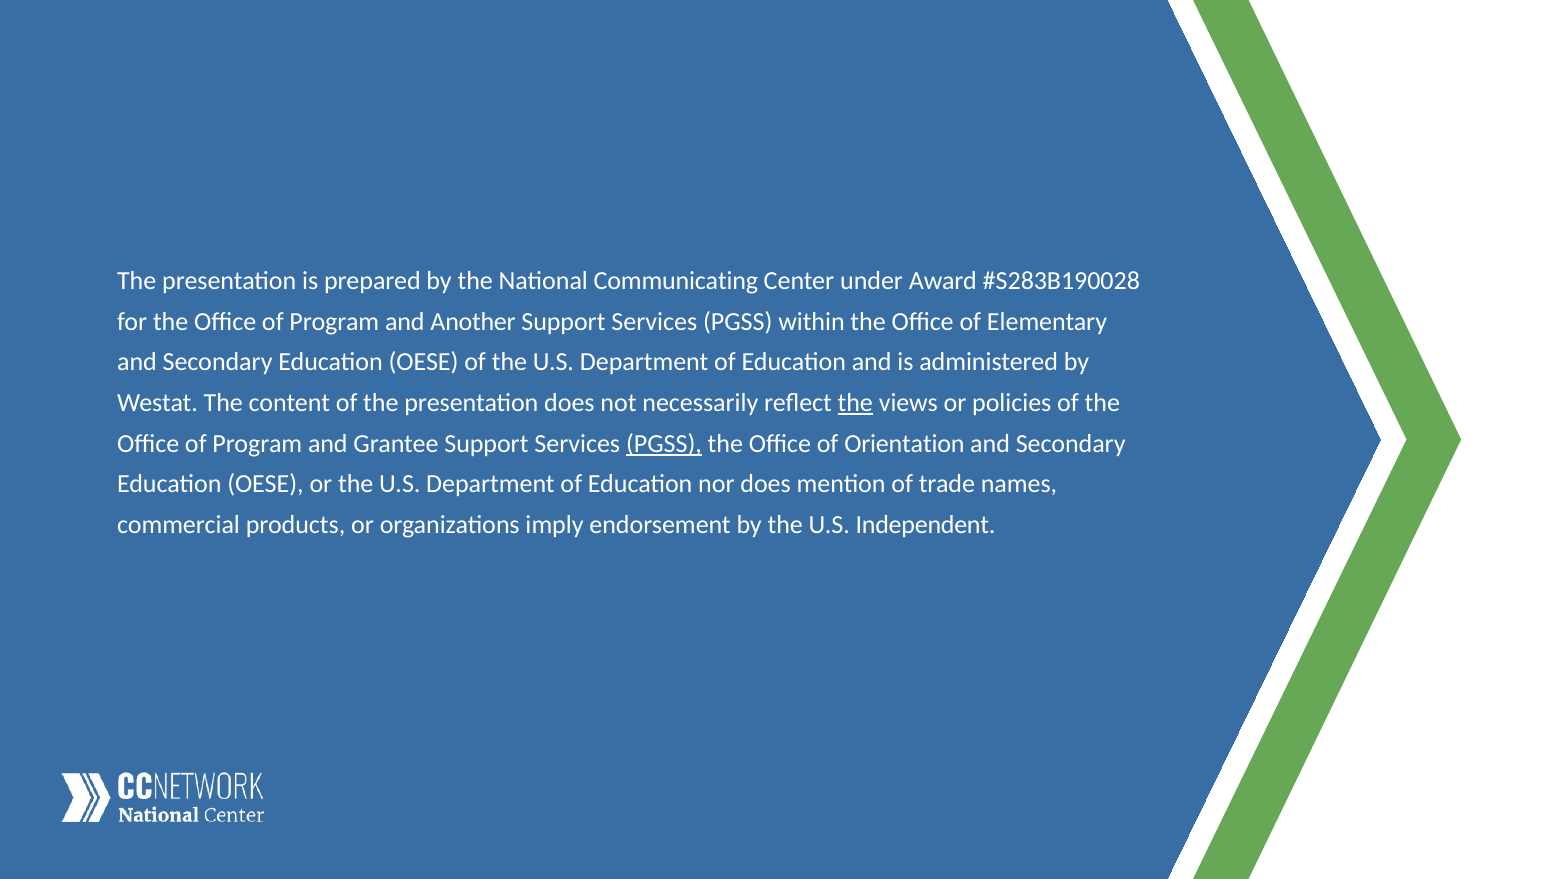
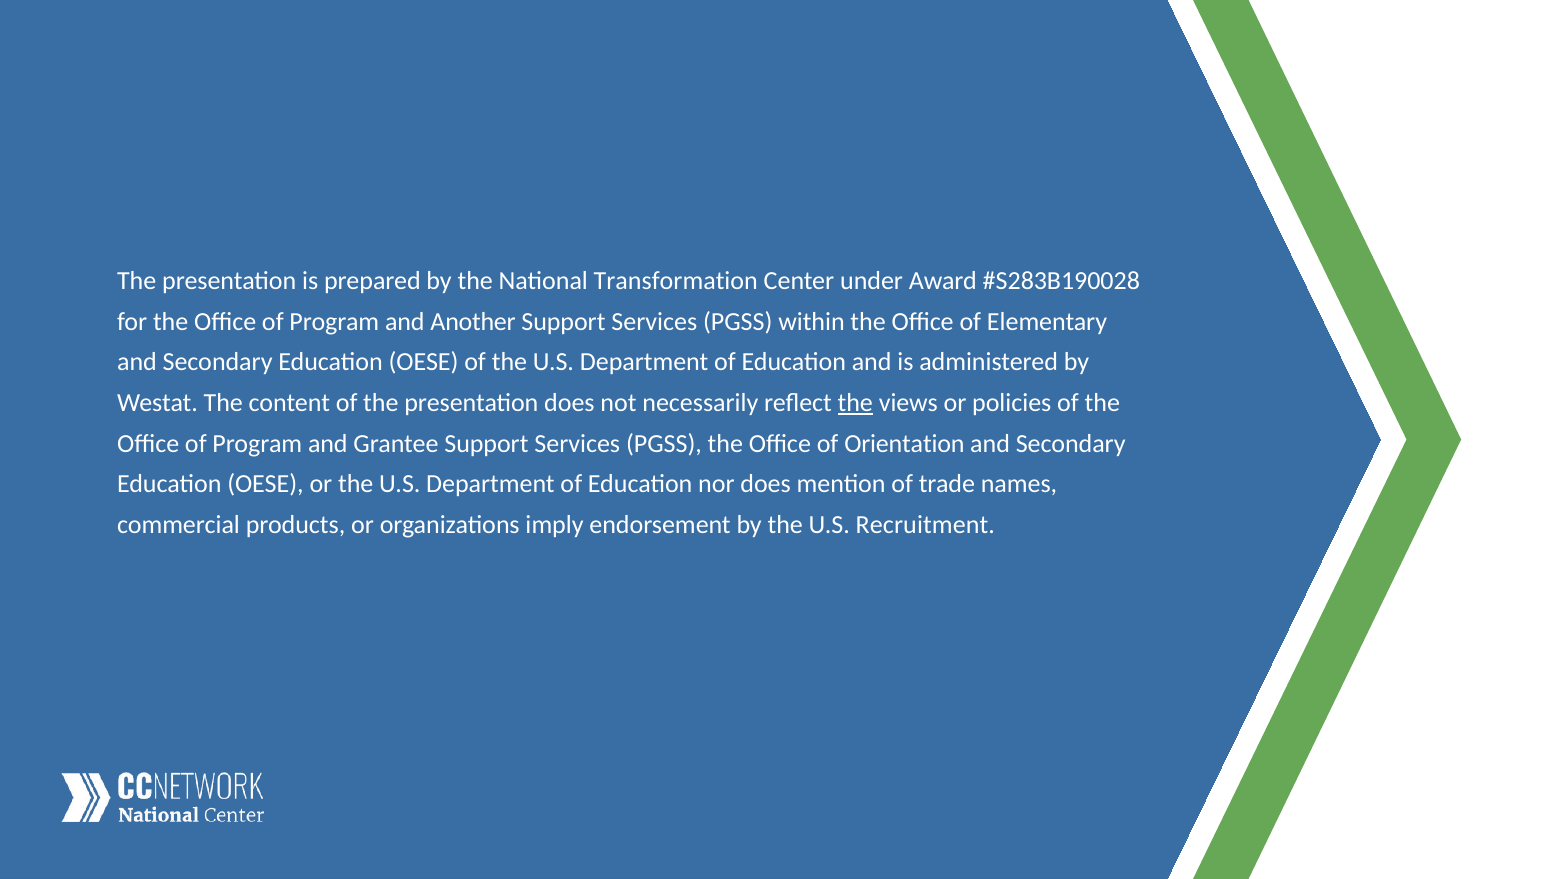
Communicating: Communicating -> Transformation (676, 281)
PGSS underline: present -> none (664, 444)
Independent: Independent -> Recruitment (925, 525)
